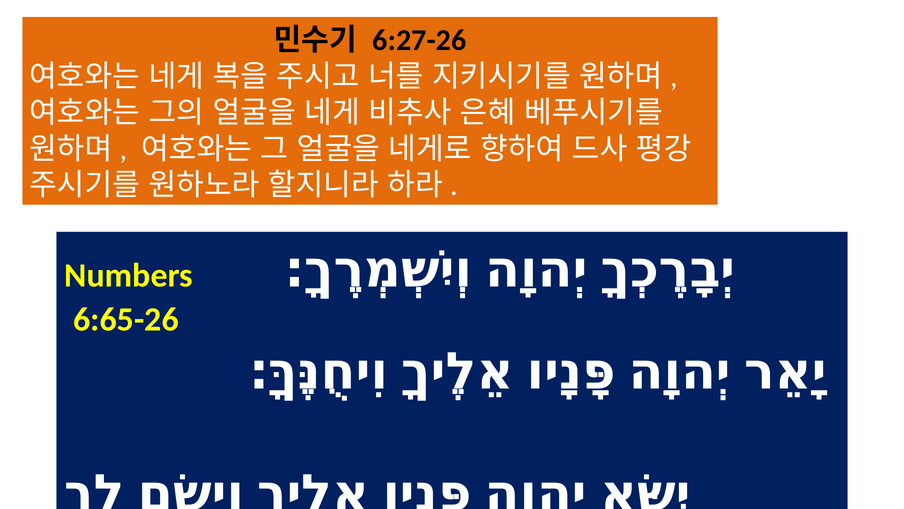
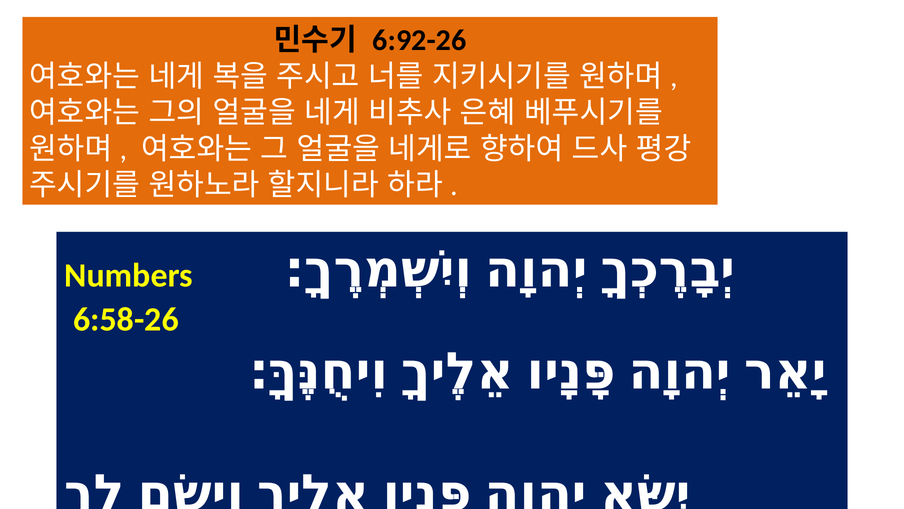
6:27-26: 6:27-26 -> 6:92-26 (419, 40)
6:65-26: 6:65-26 -> 6:58-26 (126, 319)
